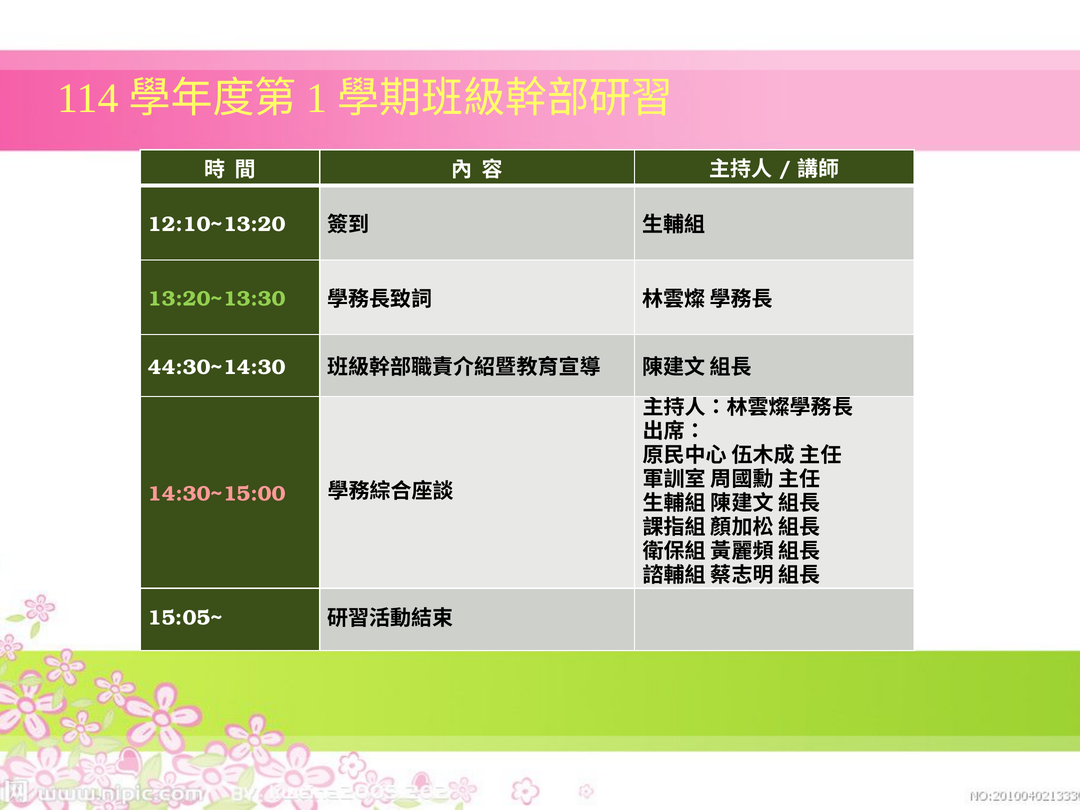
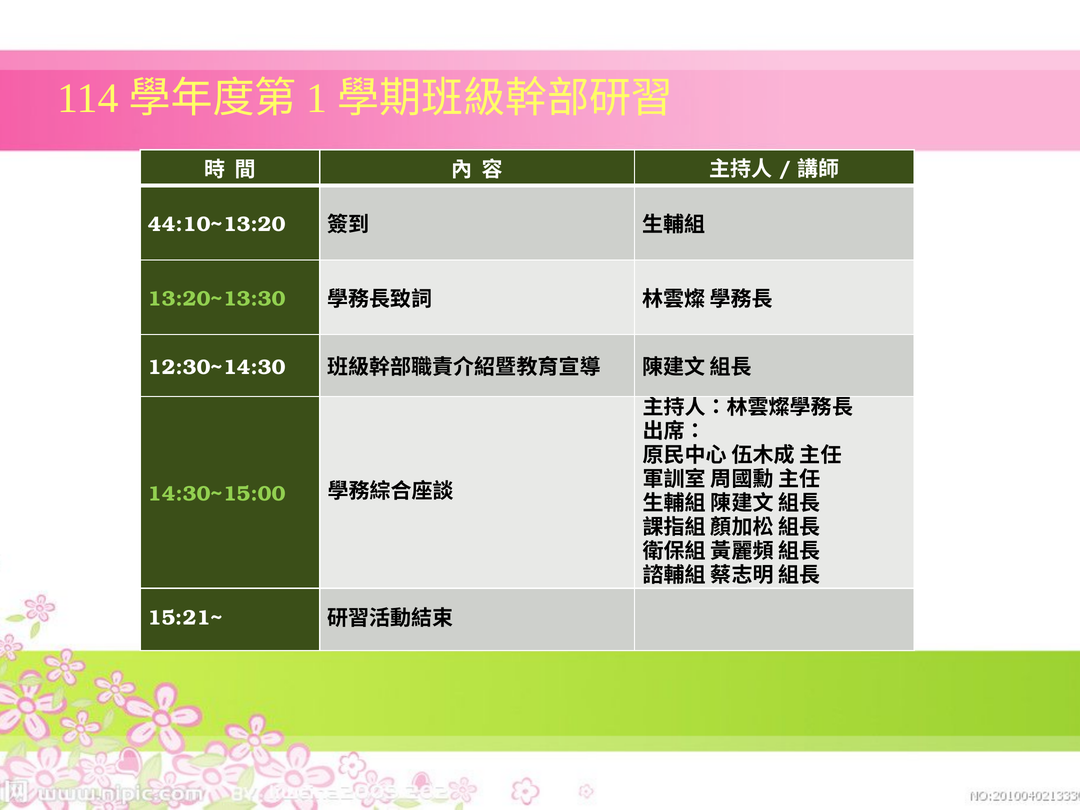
12:10~13:20: 12:10~13:20 -> 44:10~13:20 (217, 224)
44:30~14:30: 44:30~14:30 -> 12:30~14:30 (217, 367)
14:30~15:00 colour: pink -> light green (217, 494)
15:05~: 15:05~ -> 15:21~ (185, 618)
